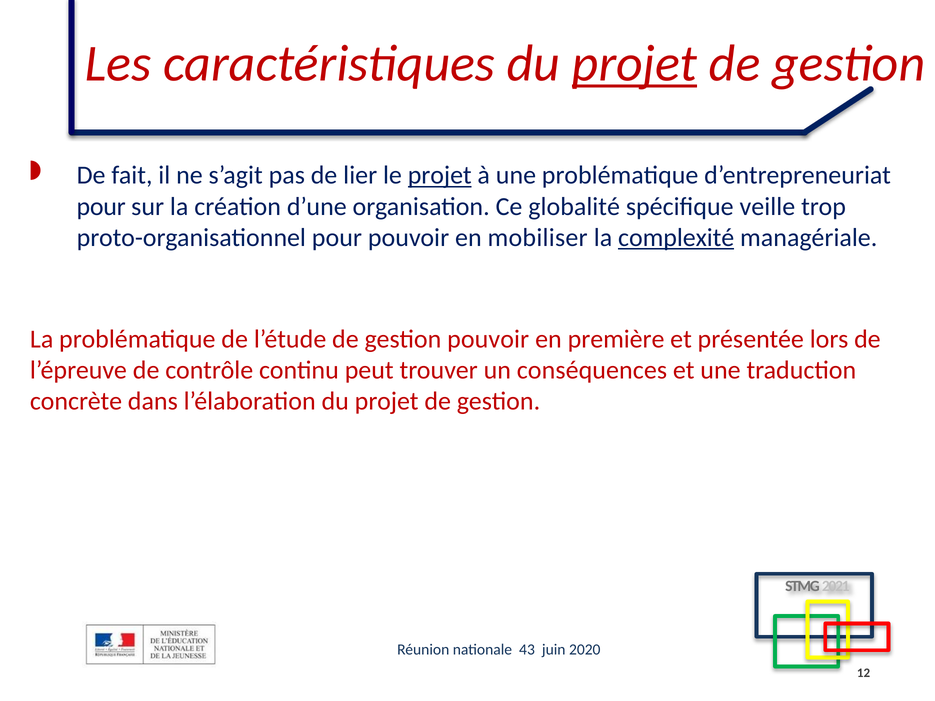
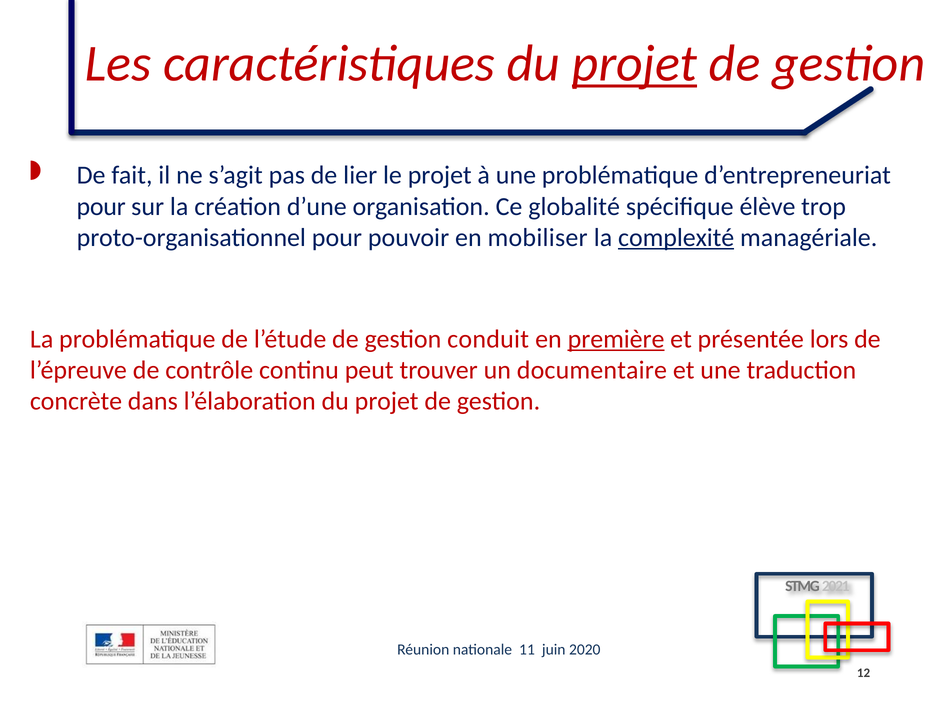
projet underline: present -> none (440, 175)
veille: veille -> élève (768, 207)
gestion pouvoir: pouvoir -> conduit (488, 339)
première underline: none -> present (616, 339)
conséquences: conséquences -> documentaire (592, 370)
43: 43 -> 11 (527, 650)
